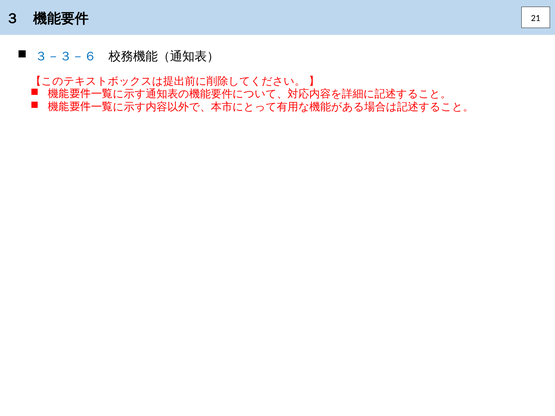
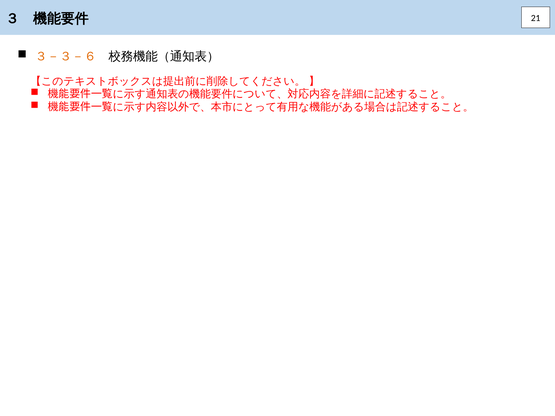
３－３－６ colour: blue -> orange (66, 57)
